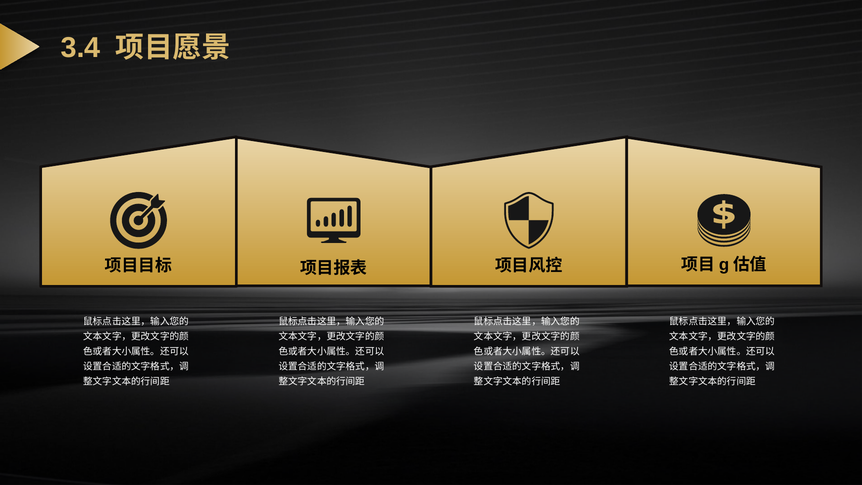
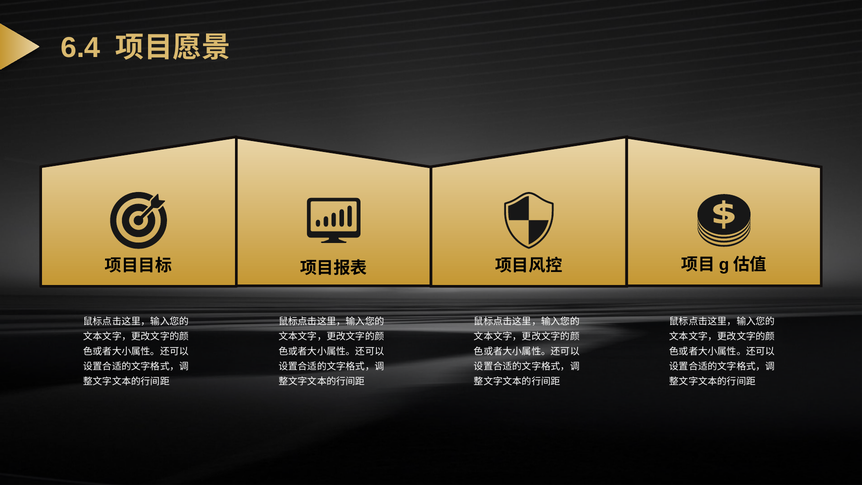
3.4: 3.4 -> 6.4 (81, 48)
